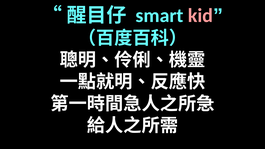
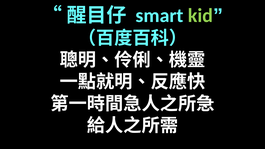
kid colour: pink -> light green (200, 16)
